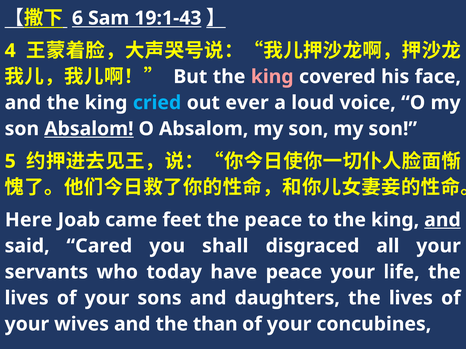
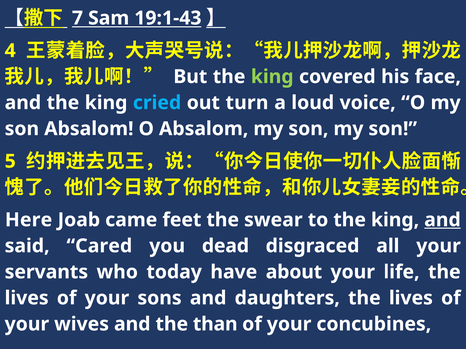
6: 6 -> 7 (77, 18)
king colour: pink -> light green (272, 77)
ever: ever -> turn (247, 103)
Absalom underline: present -> none (89, 129)
the peace: peace -> swear (273, 220)
shall: shall -> dead (225, 246)
have peace: peace -> about (294, 272)
